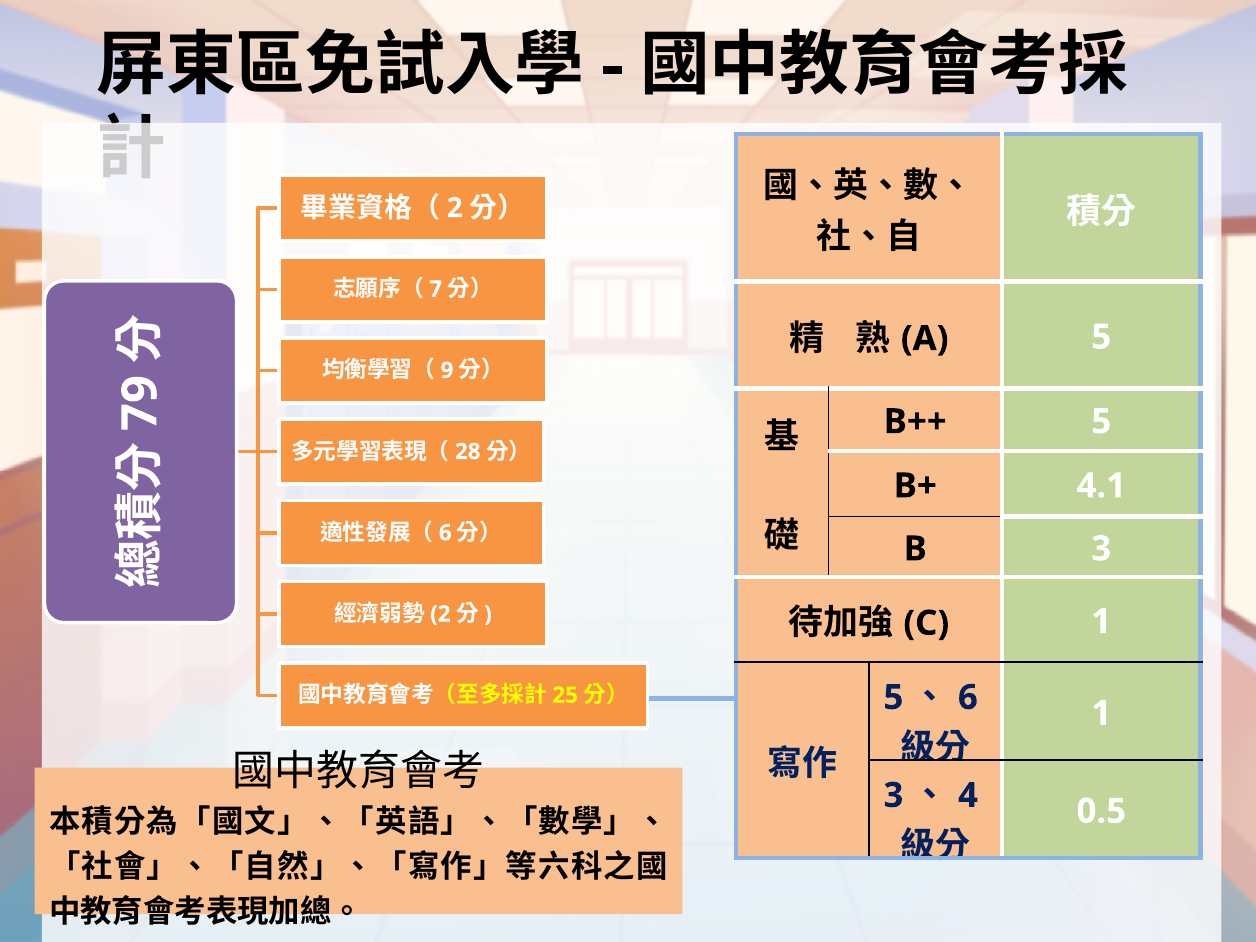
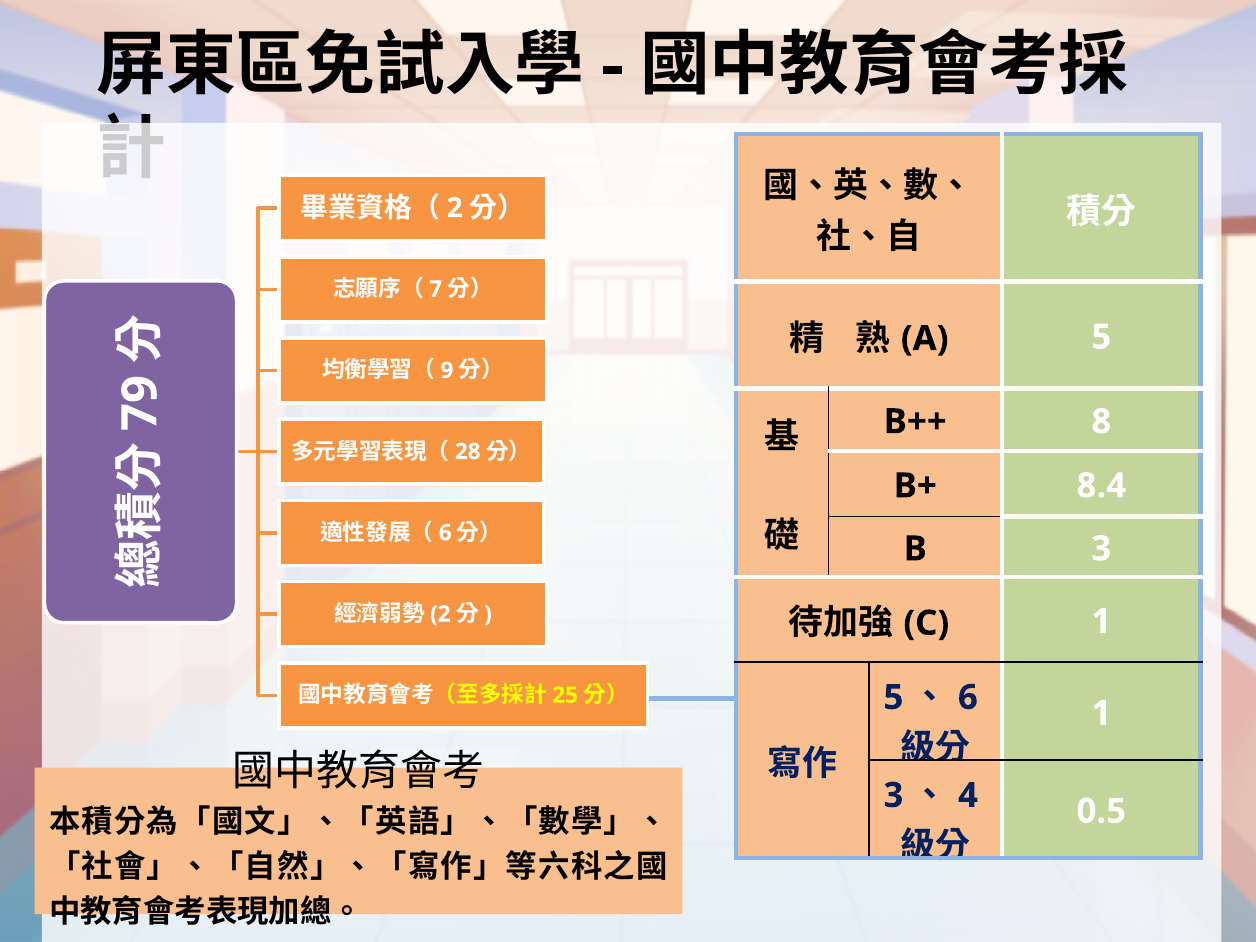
B++ 5: 5 -> 8 (1101, 422)
4.1: 4.1 -> 8.4 (1101, 486)
